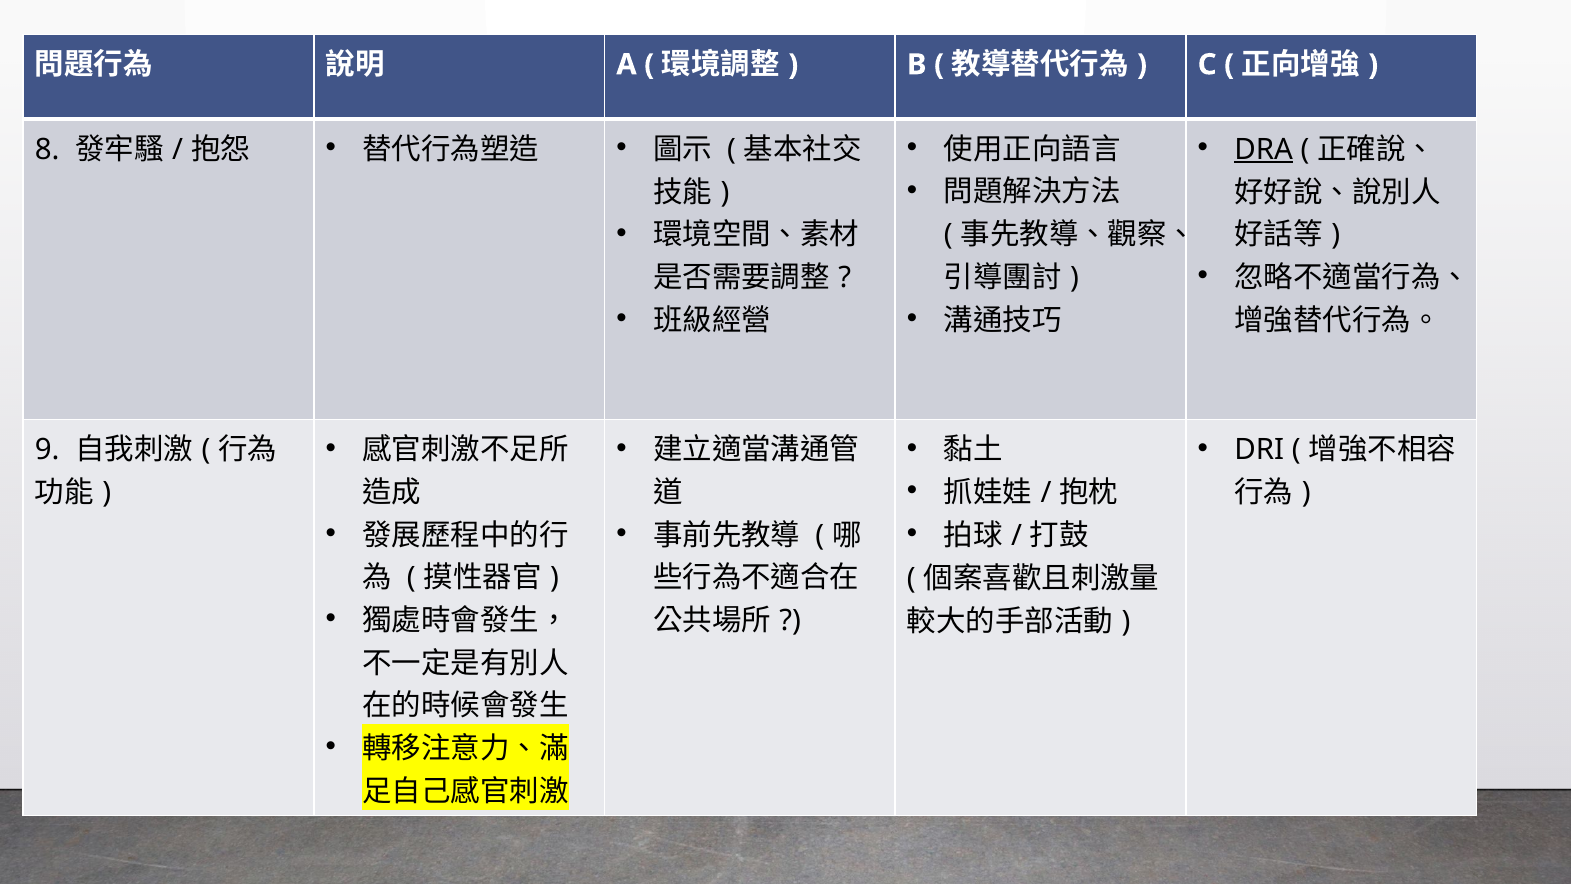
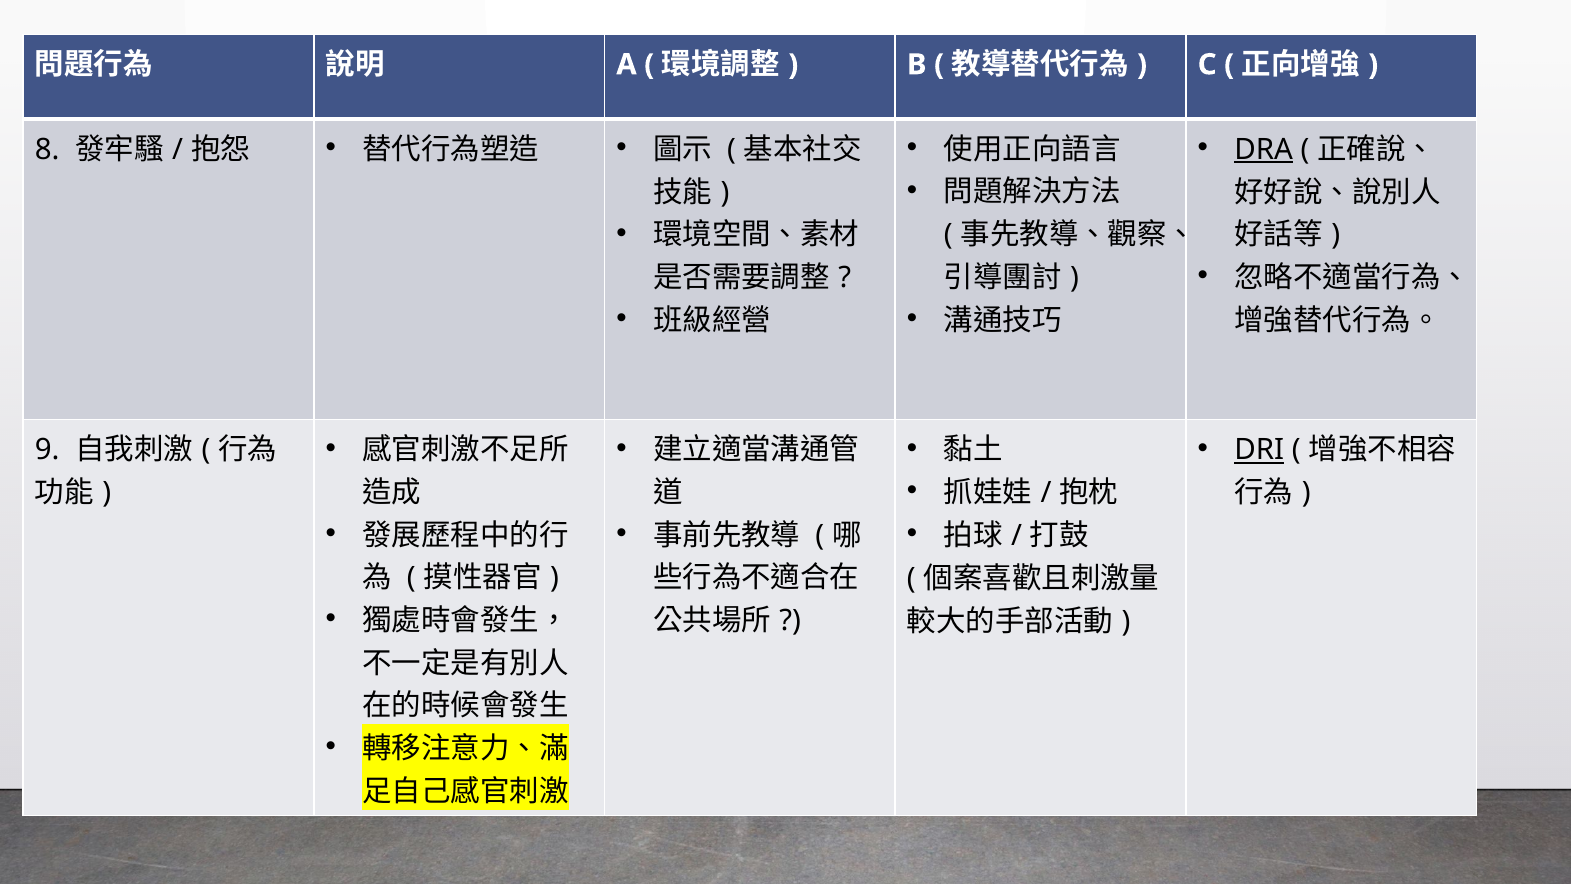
DRI underline: none -> present (1259, 450)
